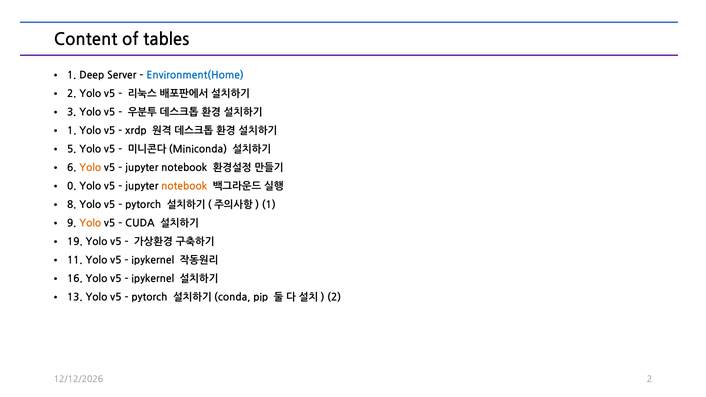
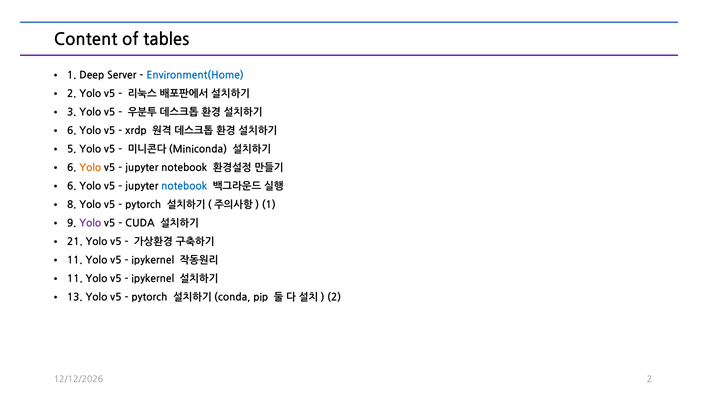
1: 1 -> 6 (72, 131)
0: 0 -> 6 (72, 187)
notebook colour: orange -> blue (184, 187)
Yolo colour: orange -> purple (90, 224)
19: 19 -> 21 (75, 242)
16: 16 -> 11 (75, 279)
